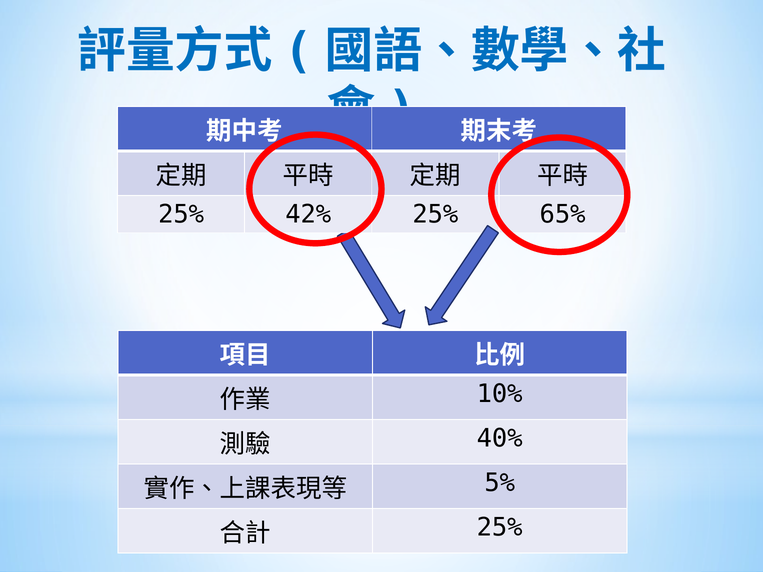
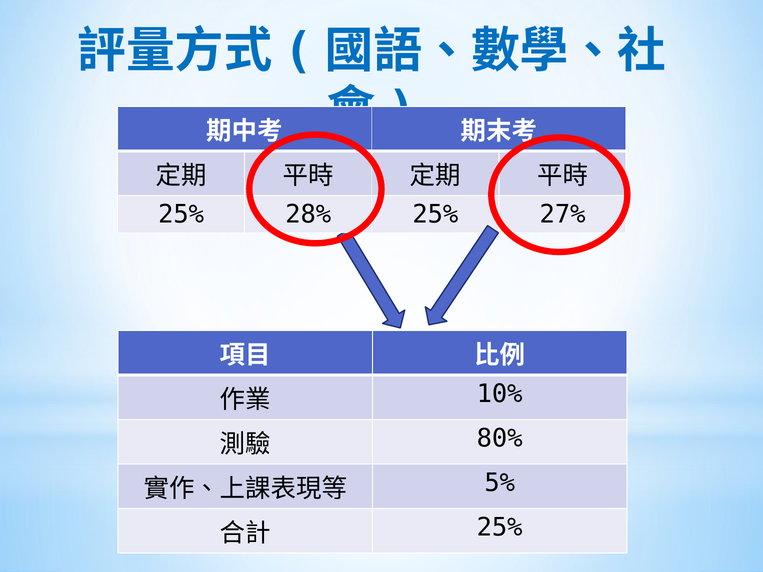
42%: 42% -> 28% (308, 215)
65%: 65% -> 27% (563, 215)
40%: 40% -> 80% (500, 439)
